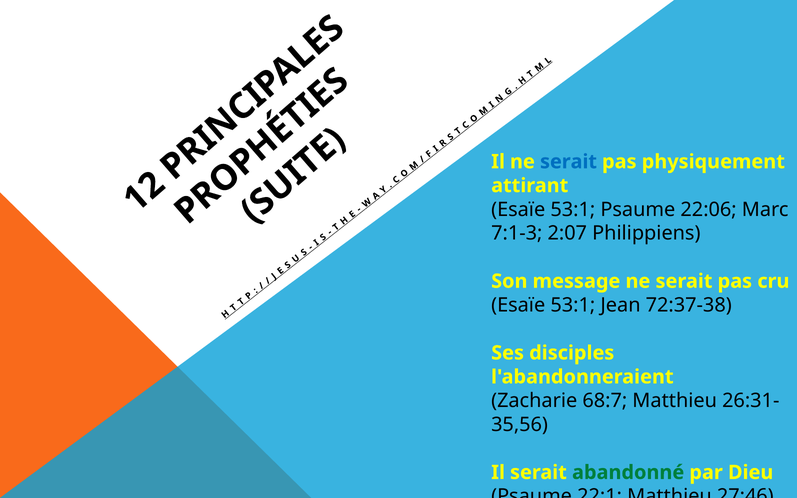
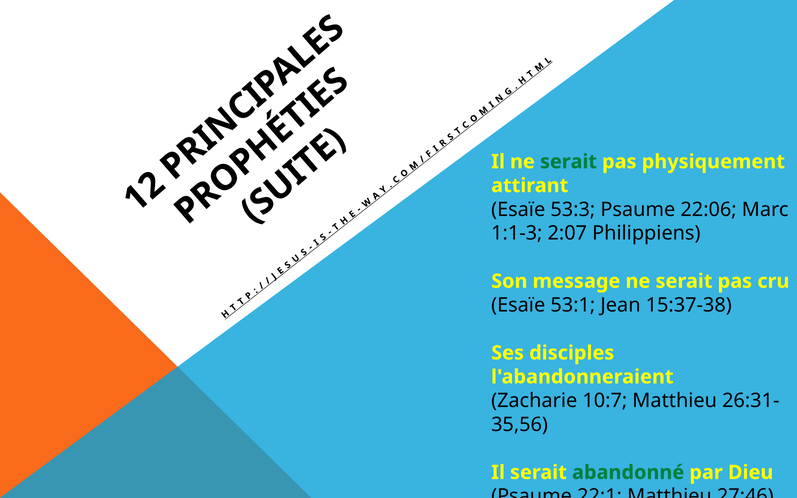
serait colour: blue -> green (568, 162)
53:1: 53:1 -> 53:3 (573, 210)
7:1-3: 7:1-3 -> 1:1-3 (517, 233)
72:37-38: 72:37-38 -> 15:37-38 (689, 305)
68:7: 68:7 -> 10:7 (605, 401)
